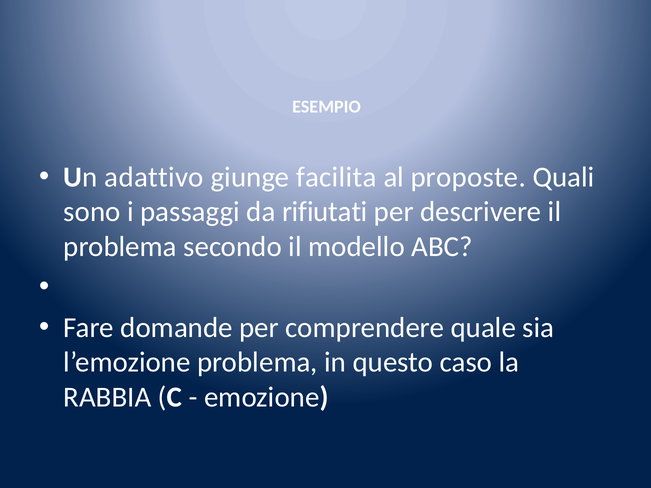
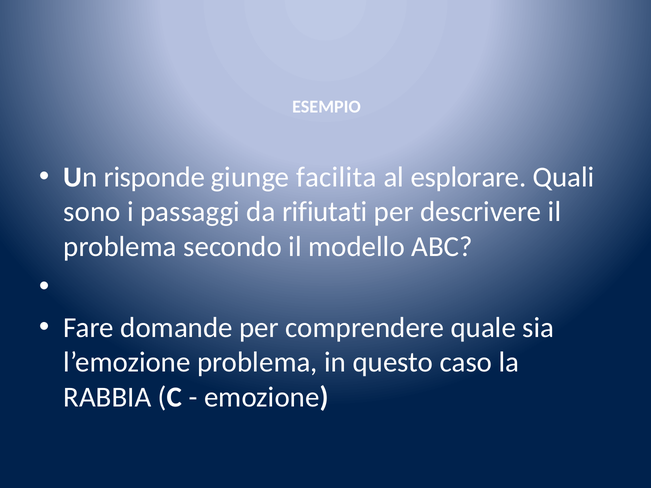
adattivo: adattivo -> risponde (154, 177)
proposte: proposte -> esplorare (468, 177)
